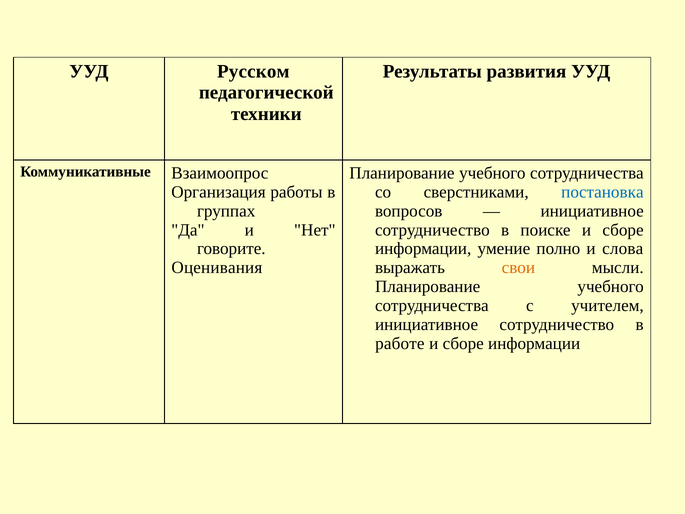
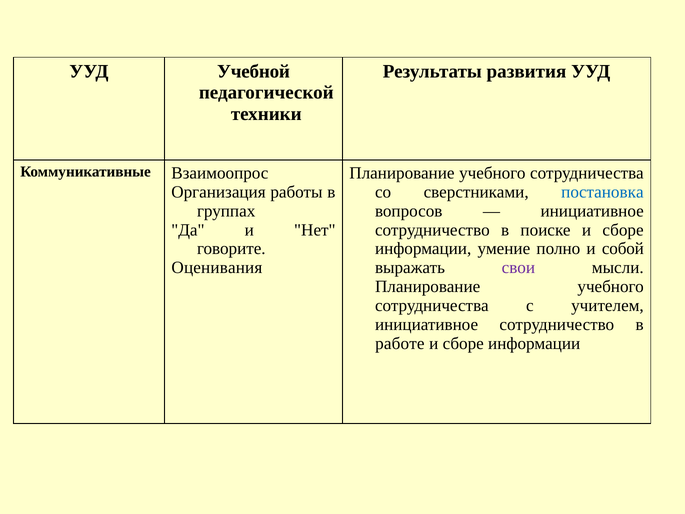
Русском: Русском -> Учебной (253, 71)
слова: слова -> собой (623, 249)
свои colour: orange -> purple (518, 268)
